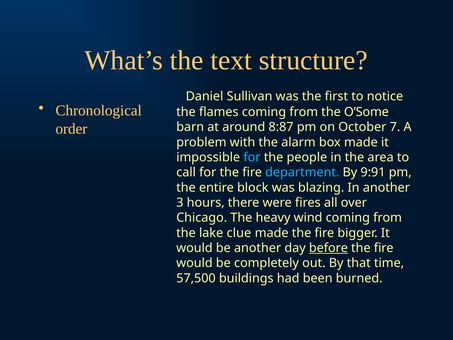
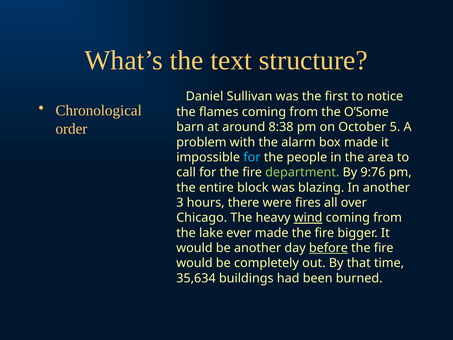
8:87: 8:87 -> 8:38 (281, 127)
7: 7 -> 5 (395, 127)
department colour: light blue -> light green (302, 172)
9:91: 9:91 -> 9:76 (373, 172)
wind underline: none -> present (308, 218)
clue: clue -> ever (239, 233)
57,500: 57,500 -> 35,634 (196, 278)
